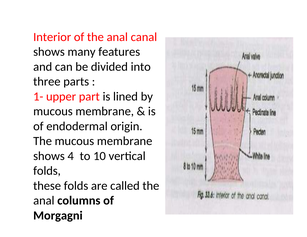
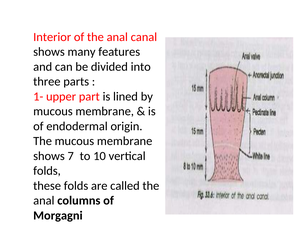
4: 4 -> 7 (71, 156)
